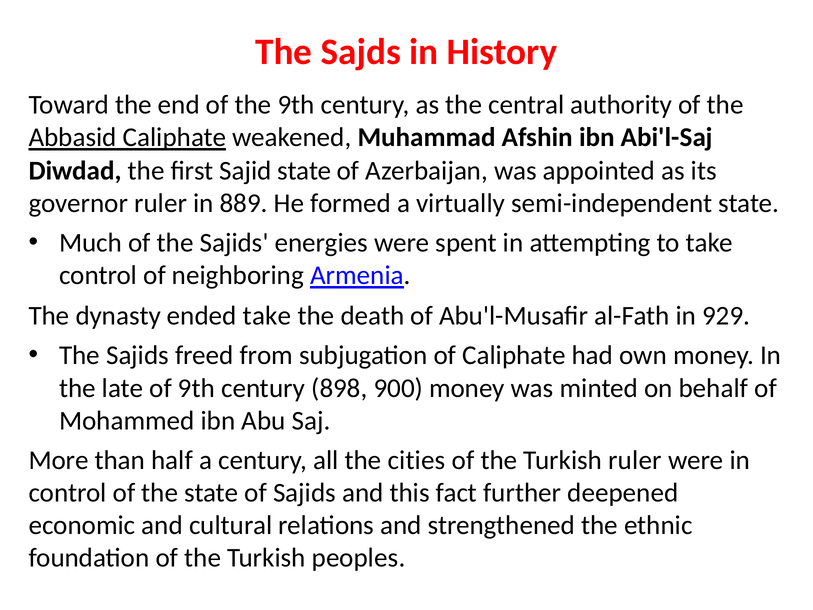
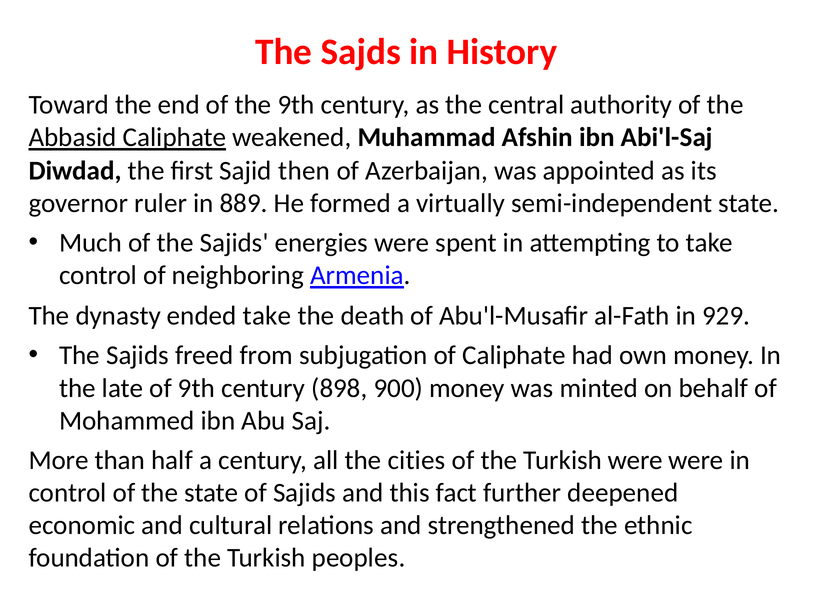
Sajid state: state -> then (304, 171)
Turkish ruler: ruler -> were (635, 460)
